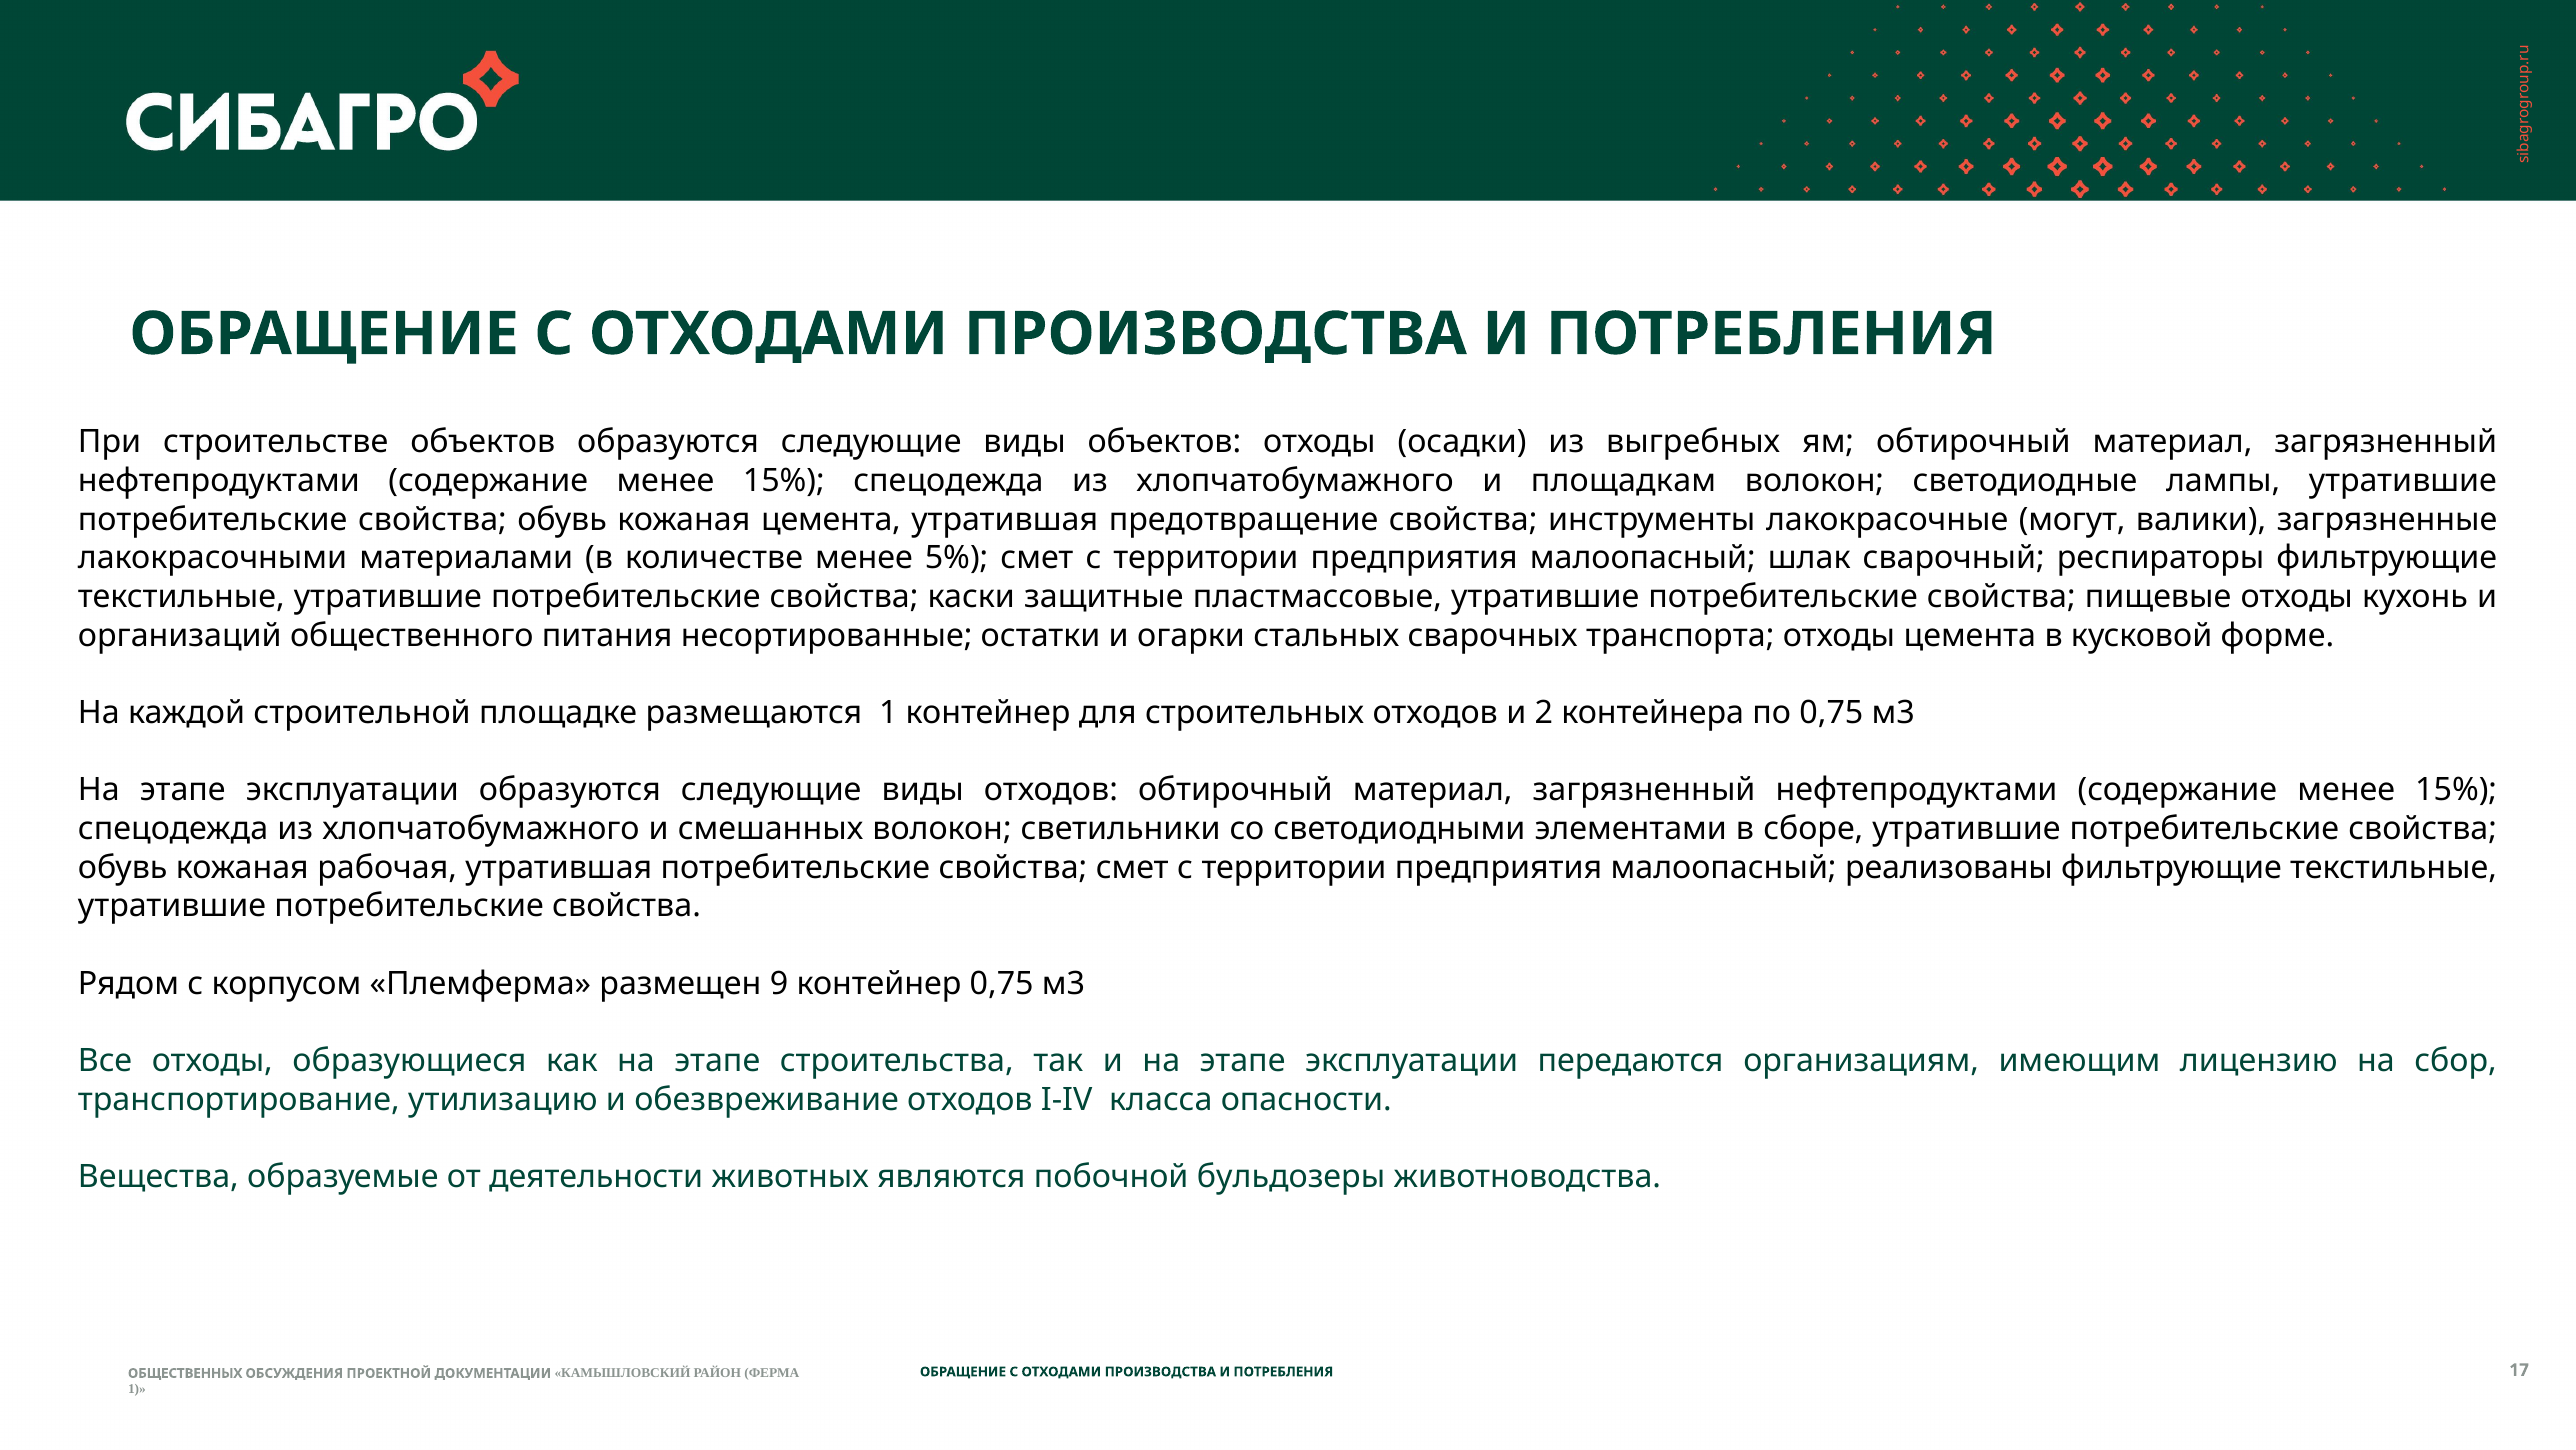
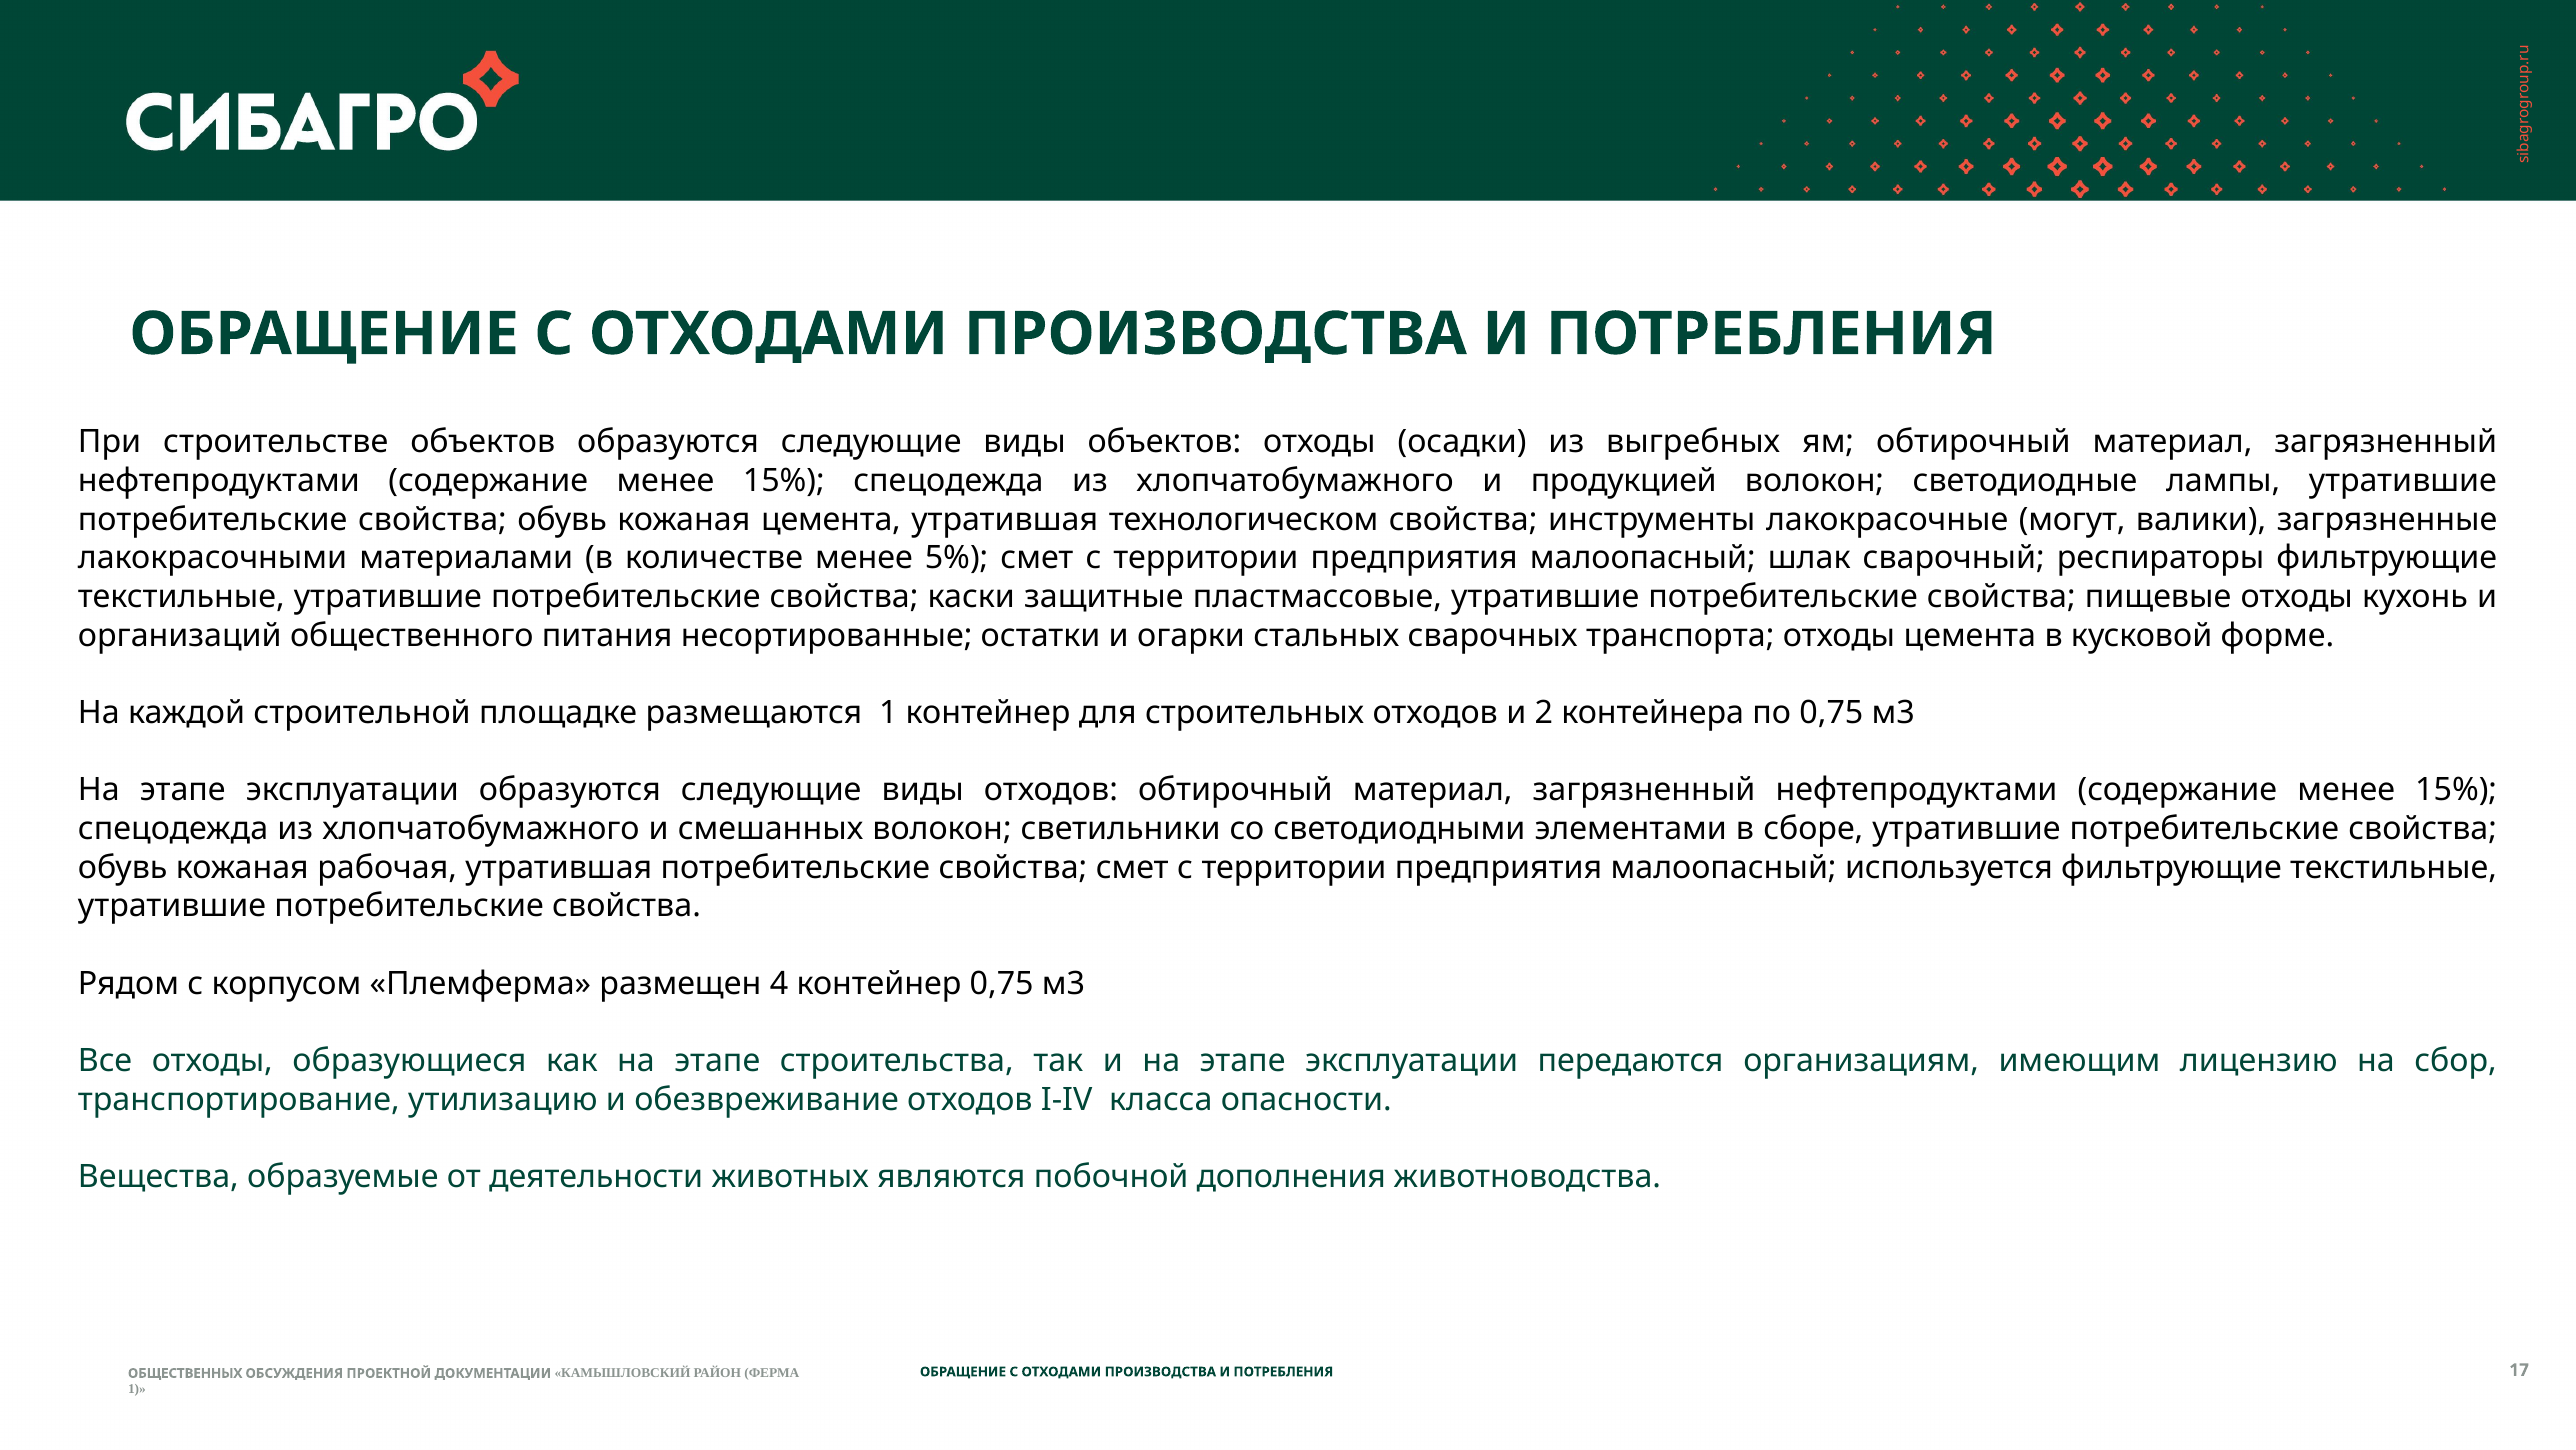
площадкам: площадкам -> продукцией (1624, 481)
предотвращение: предотвращение -> технологическом (1244, 519)
реализованы: реализованы -> используется (1949, 867)
9: 9 -> 4 (779, 983)
бульдозеры: бульдозеры -> дополнения (1291, 1176)
